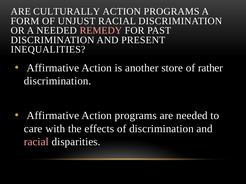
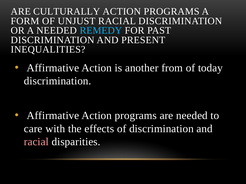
REMEDY colour: pink -> light blue (101, 31)
store: store -> from (172, 68)
rather: rather -> today (210, 68)
